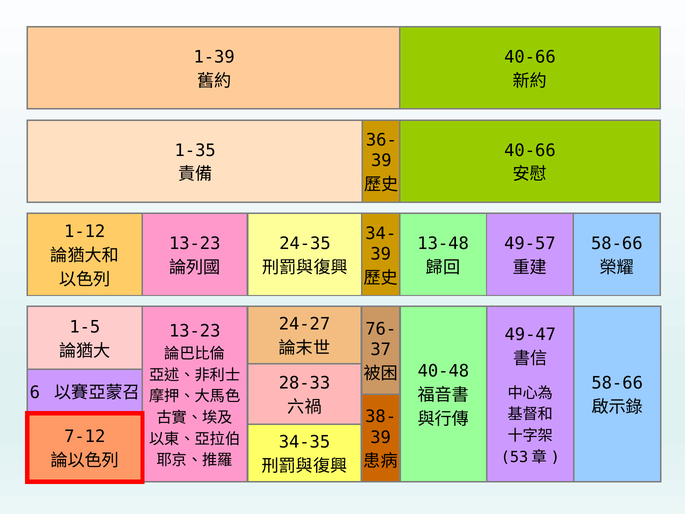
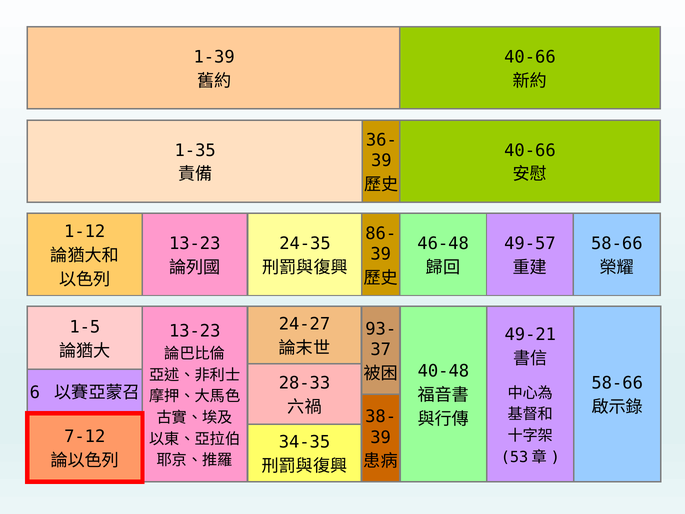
34-: 34- -> 86- (381, 233)
13-48: 13-48 -> 46-48 (443, 244)
76-: 76- -> 93- (381, 329)
49-47: 49-47 -> 49-21 (530, 334)
